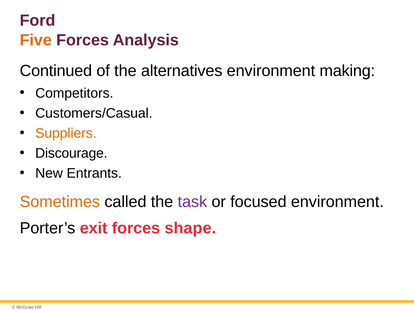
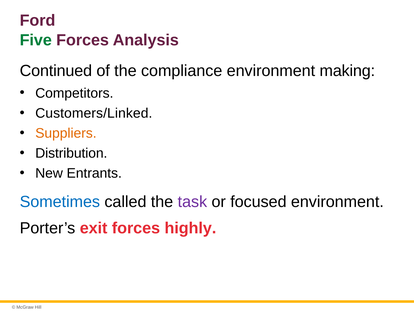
Five colour: orange -> green (36, 40)
alternatives: alternatives -> compliance (182, 71)
Customers/Casual: Customers/Casual -> Customers/Linked (94, 113)
Discourage: Discourage -> Distribution (71, 153)
Sometimes colour: orange -> blue (60, 202)
shape: shape -> highly (190, 228)
